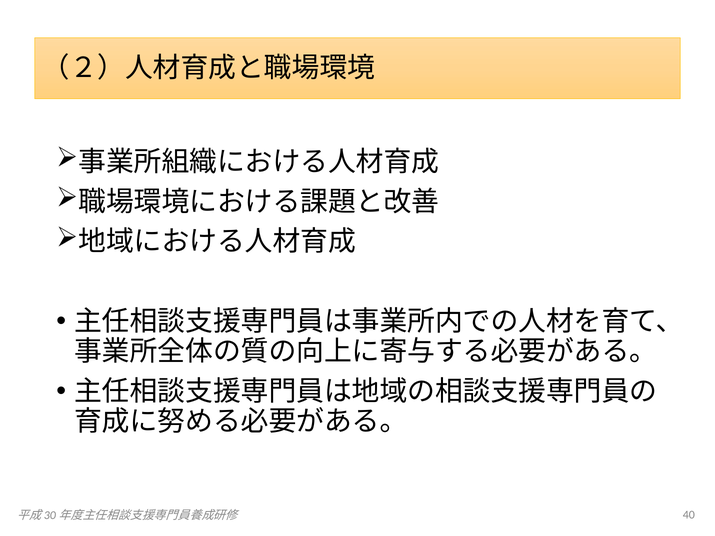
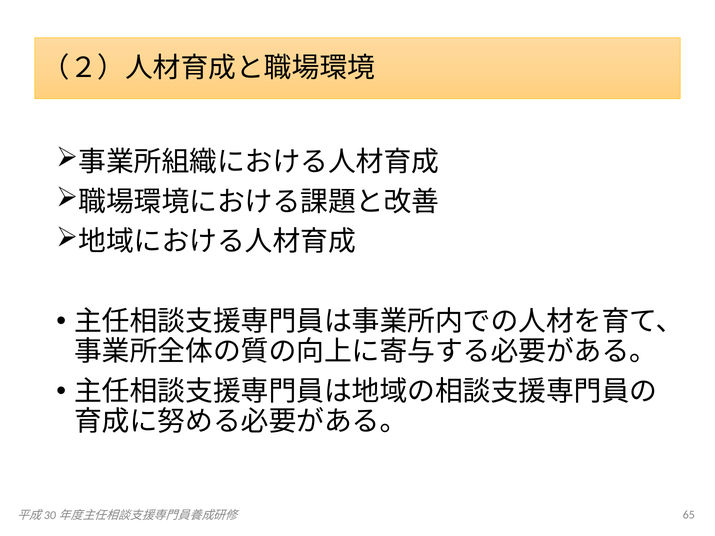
40: 40 -> 65 (689, 515)
